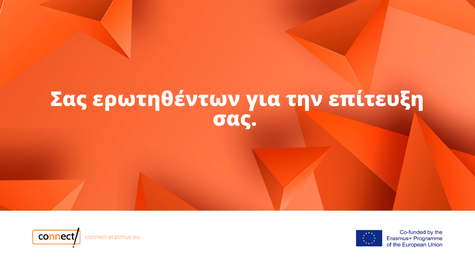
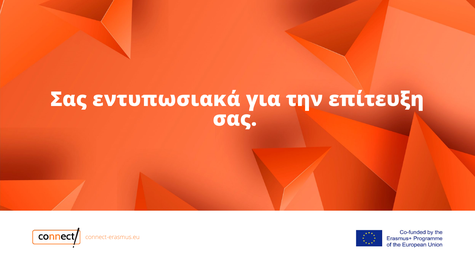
ερωτηθέντων: ερωτηθέντων -> εντυπωσιακά (167, 100)
